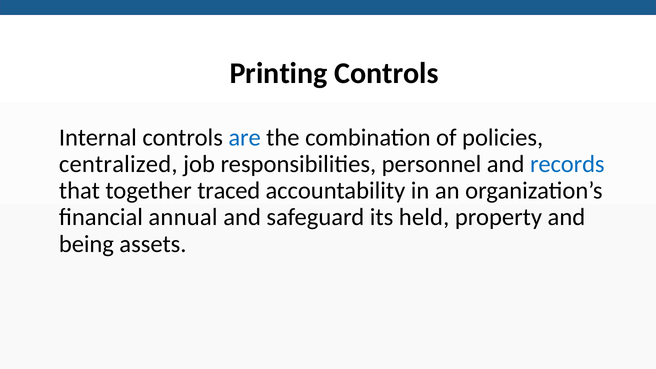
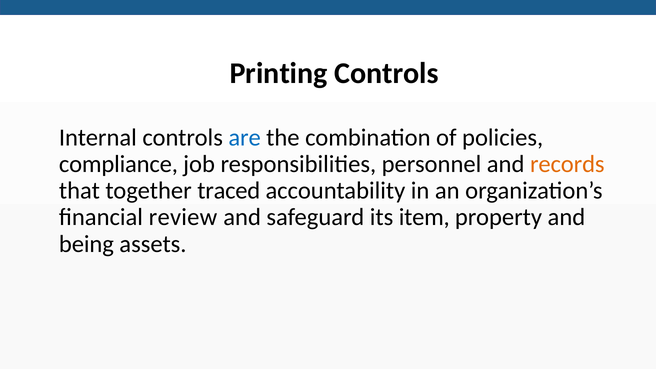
centralized: centralized -> compliance (118, 164)
records colour: blue -> orange (567, 164)
annual: annual -> review (183, 217)
held: held -> item (424, 217)
